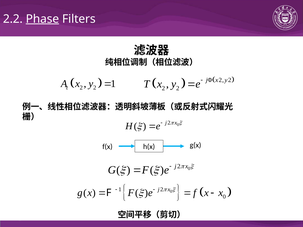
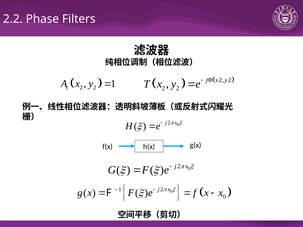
Phase underline: present -> none (42, 19)
